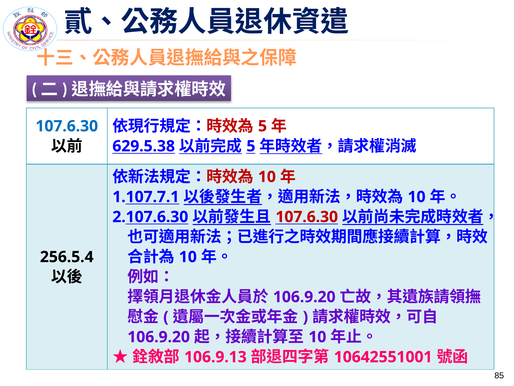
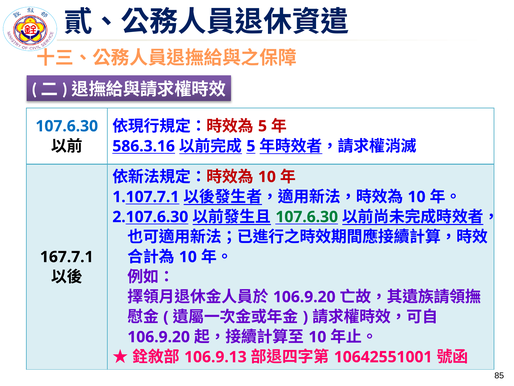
629.5.38: 629.5.38 -> 586.3.16 (144, 146)
107.6.30 colour: red -> green (307, 217)
256.5.4: 256.5.4 -> 167.7.1 (67, 257)
